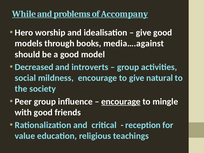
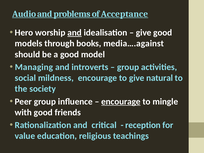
While: While -> Audio (24, 14)
Accompany: Accompany -> Acceptance (124, 14)
and underline: none -> present (75, 33)
Decreased: Decreased -> Managing (34, 67)
